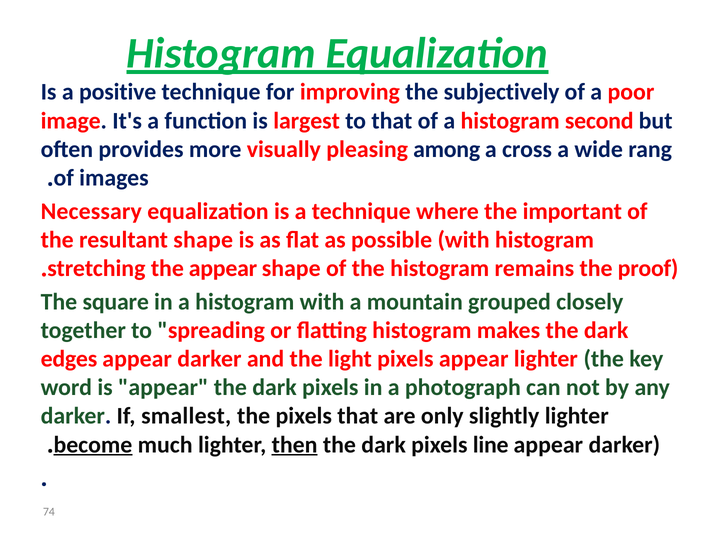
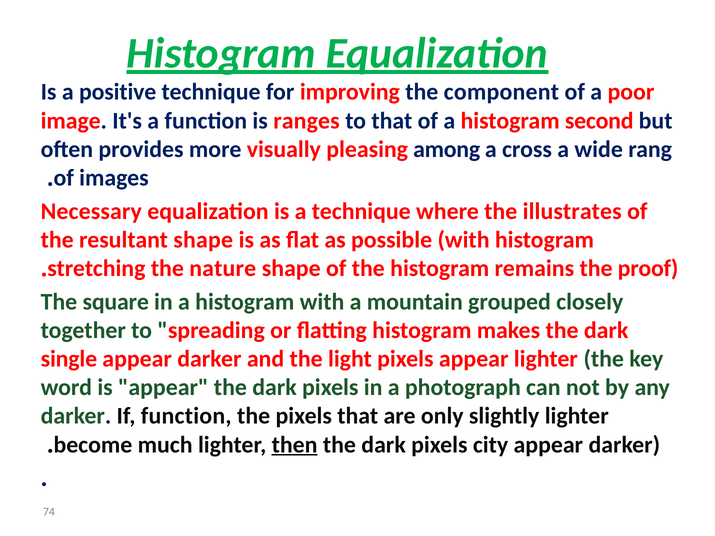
subjectively: subjectively -> component (501, 92)
largest: largest -> ranges (306, 121)
important: important -> illustrates (572, 211)
the appear: appear -> nature (223, 269)
edges: edges -> single (69, 359)
If smallest: smallest -> function (186, 416)
become underline: present -> none (93, 445)
line: line -> city (491, 445)
